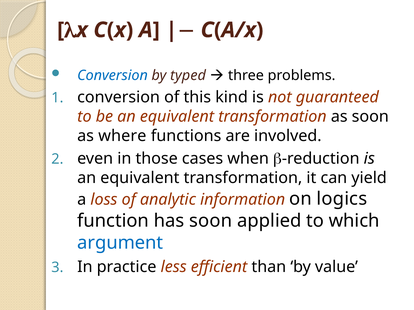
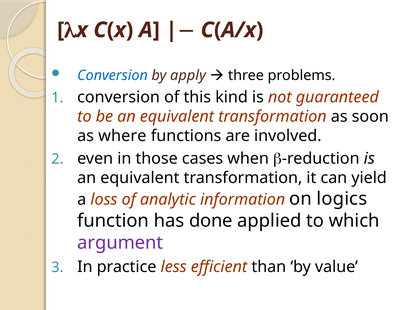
typed: typed -> apply (188, 76)
has soon: soon -> done (211, 221)
argument colour: blue -> purple (120, 243)
